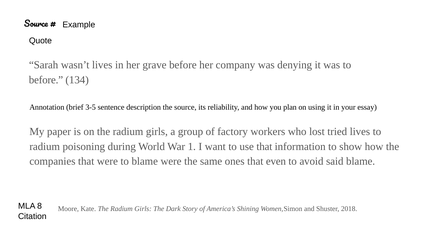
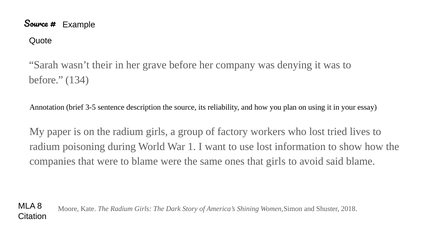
wasn’t lives: lives -> their (102, 65)
use that: that -> lost (264, 146)
that even: even -> girls (276, 161)
